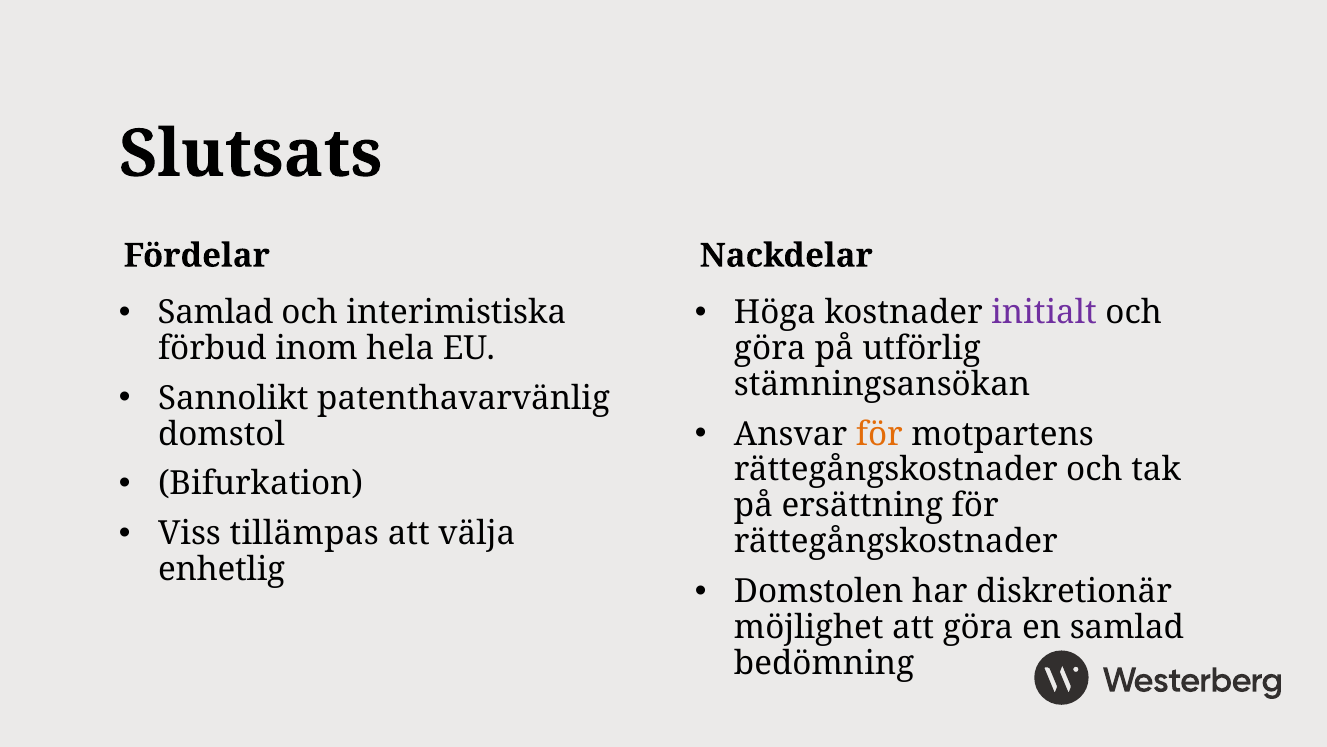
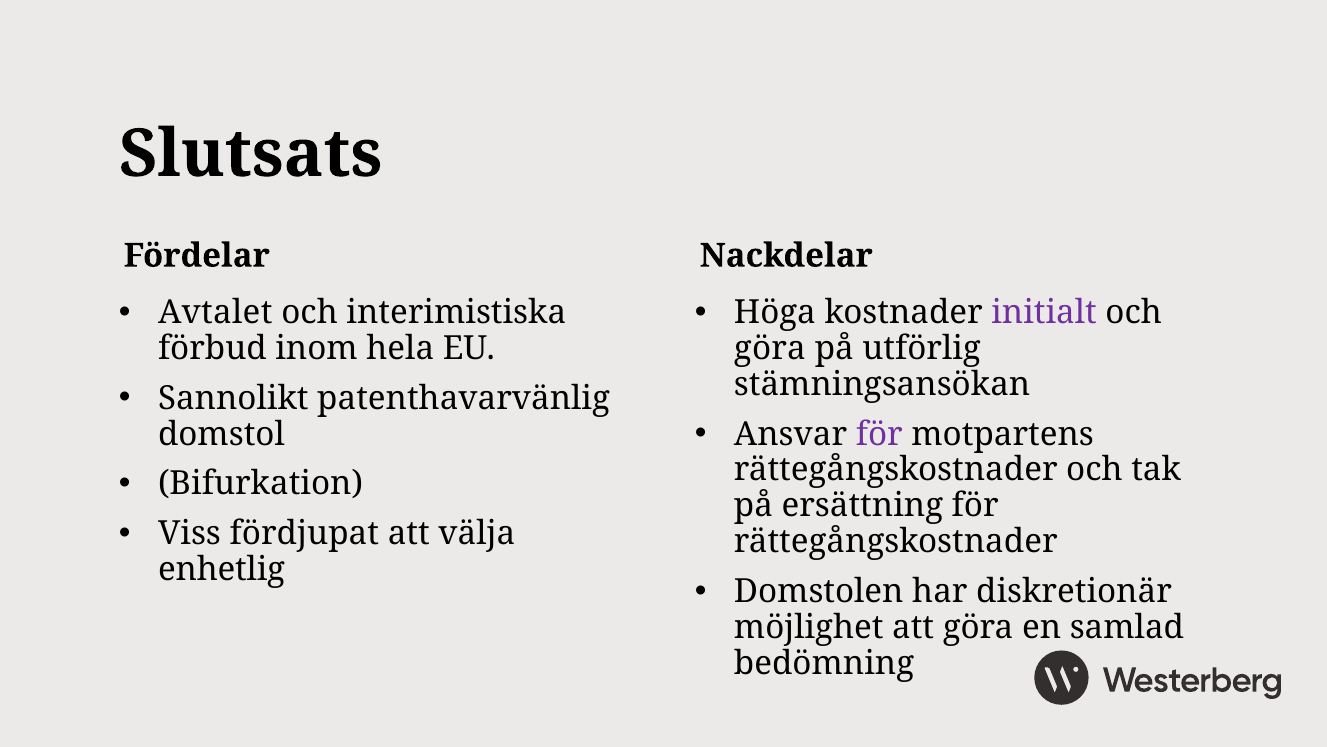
Samlad: Samlad -> Avtalet (215, 313)
för colour: orange -> purple (879, 434)
tillämpas: tillämpas -> fördjupat (304, 533)
